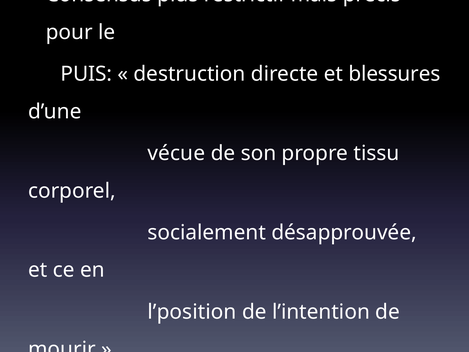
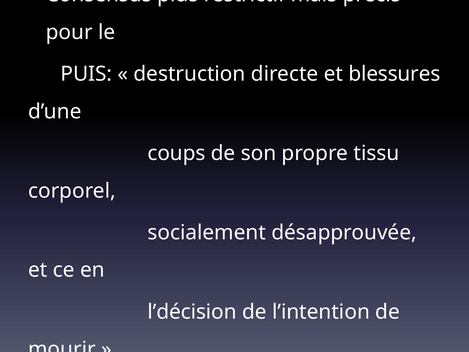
vécue: vécue -> coups (176, 153)
l’position: l’position -> l’décision (192, 312)
